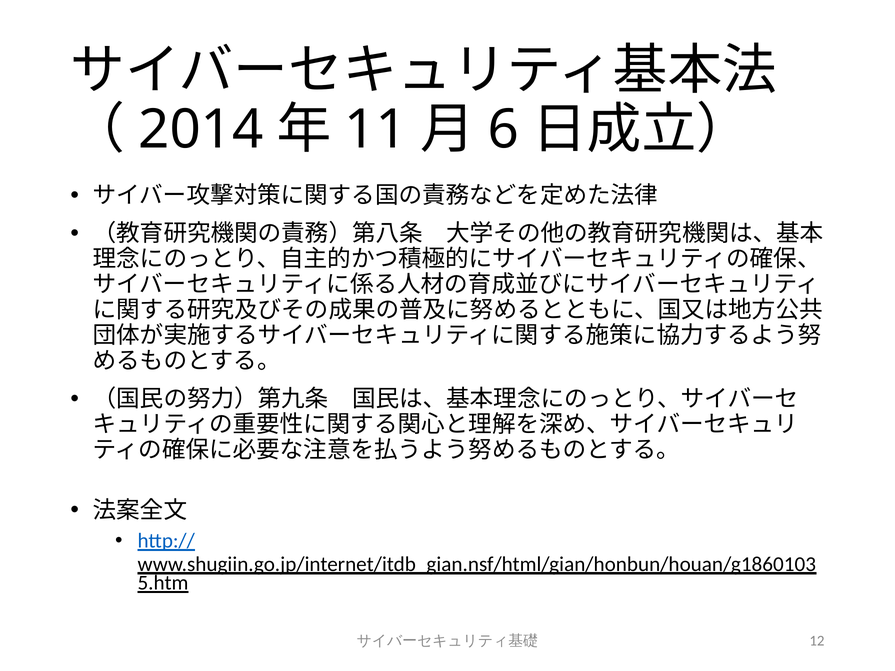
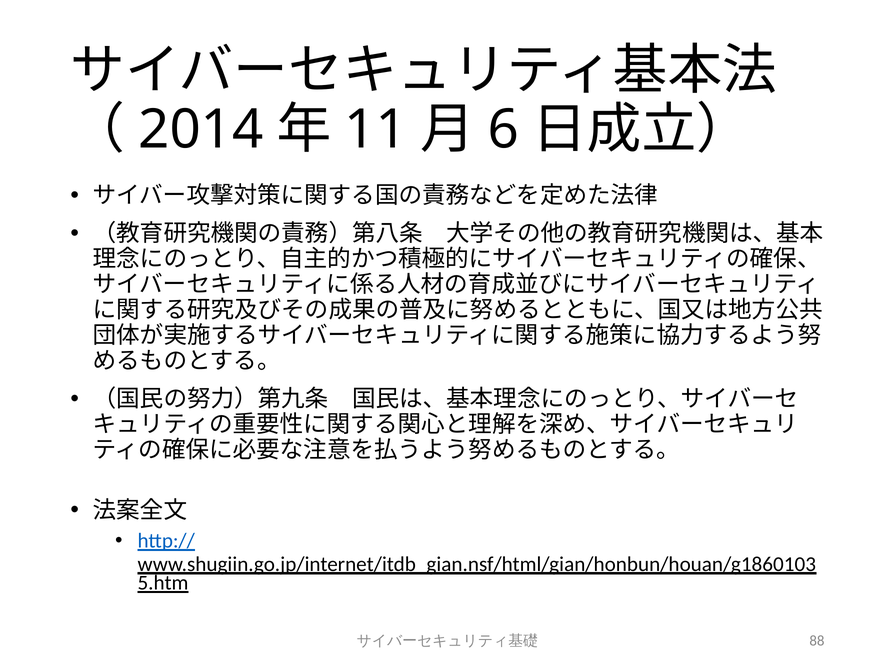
12: 12 -> 88 (817, 641)
